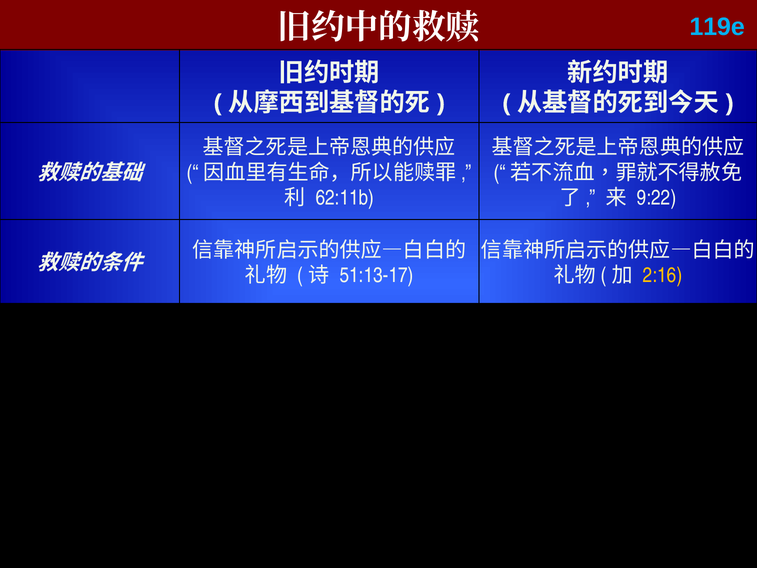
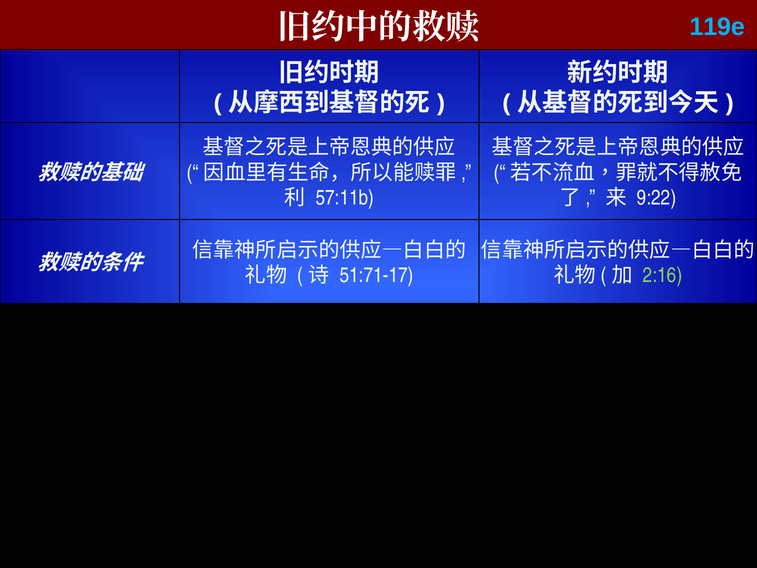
62:11b: 62:11b -> 57:11b (345, 198)
2:16 colour: yellow -> light green (663, 275)
51:13-17: 51:13-17 -> 51:71-17 (377, 275)
